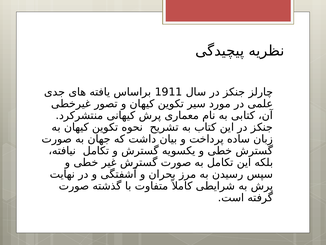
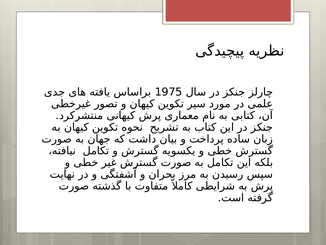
1911: 1911 -> 1975 (169, 92)
